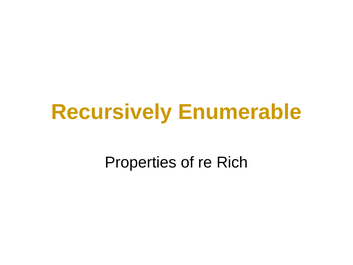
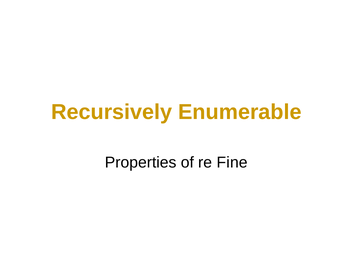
Rich: Rich -> Fine (232, 162)
